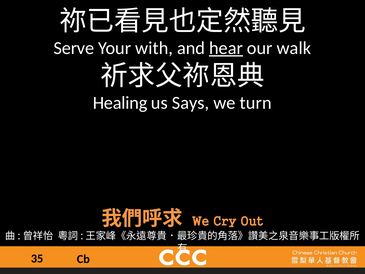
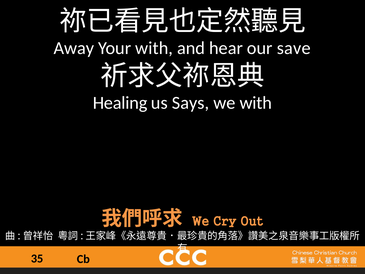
Serve: Serve -> Away (74, 48)
hear underline: present -> none (226, 48)
walk: walk -> save (294, 48)
we turn: turn -> with (256, 103)
